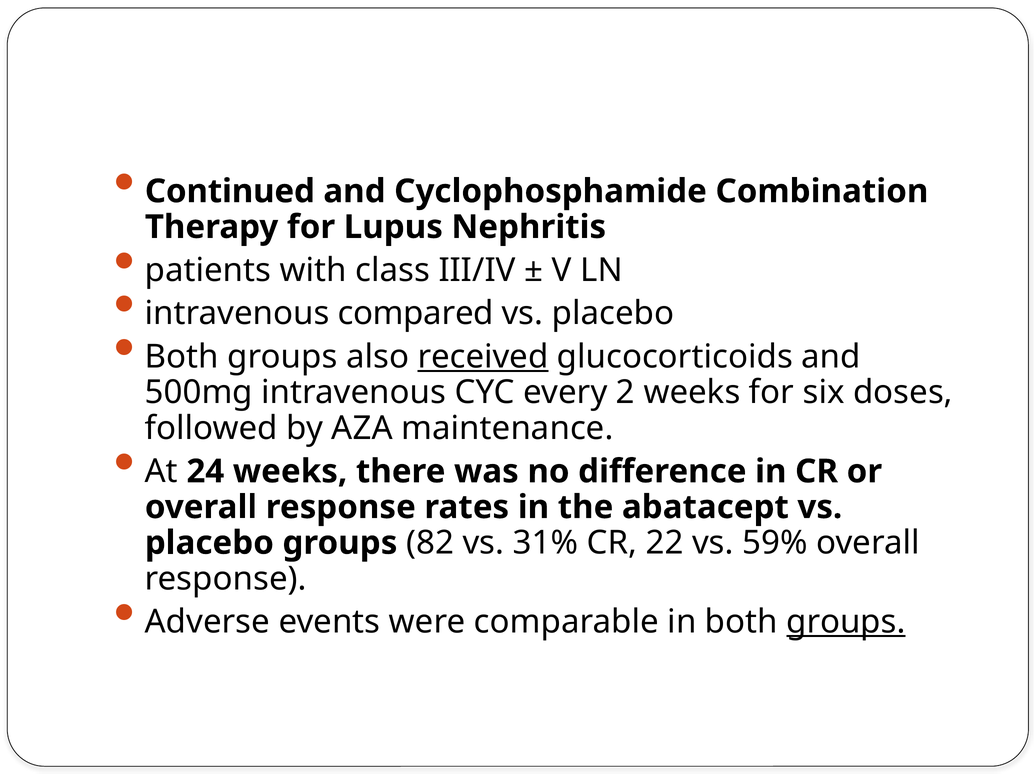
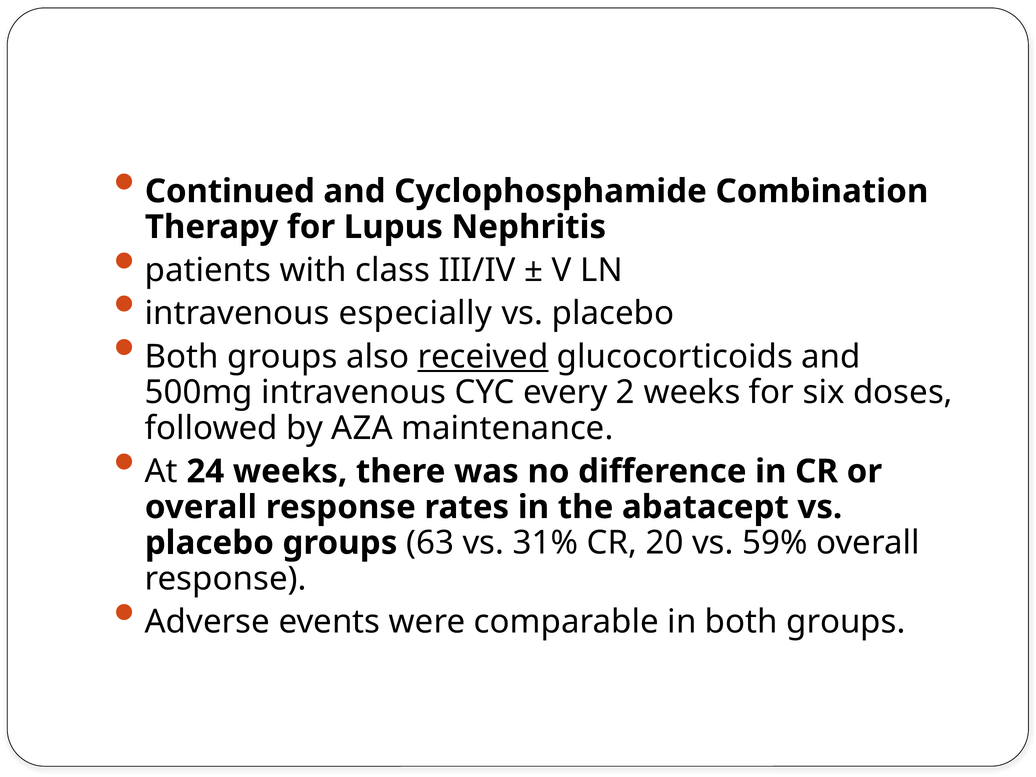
compared: compared -> especially (415, 314)
82: 82 -> 63 (430, 543)
22: 22 -> 20 (665, 543)
groups underline: present -> none (846, 622)
